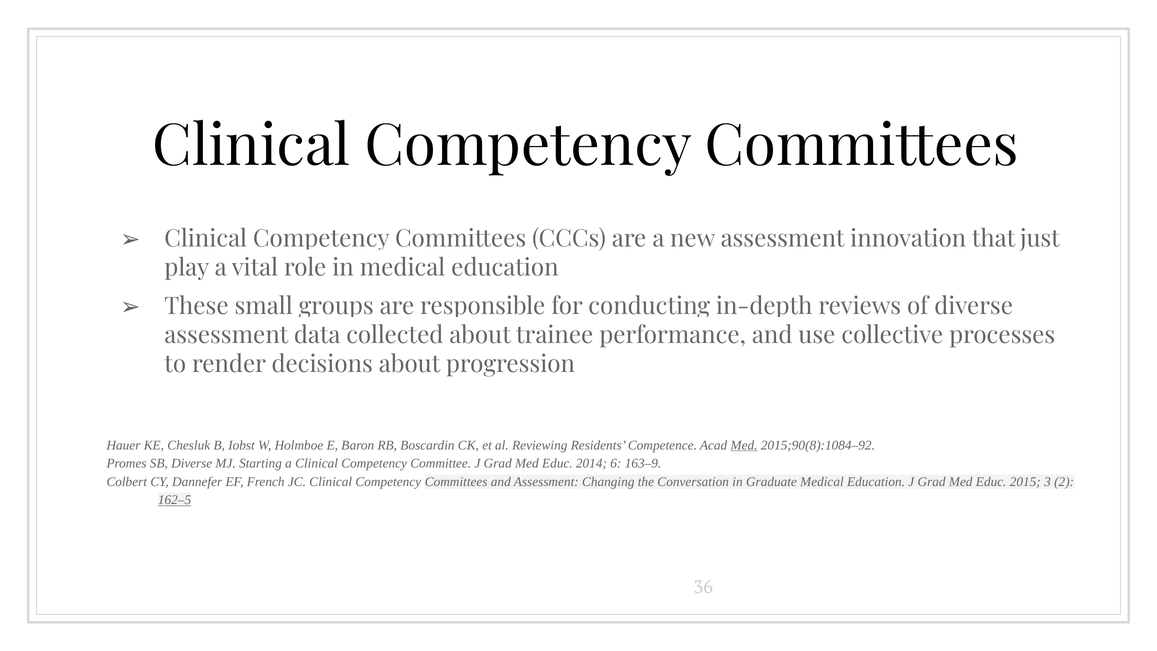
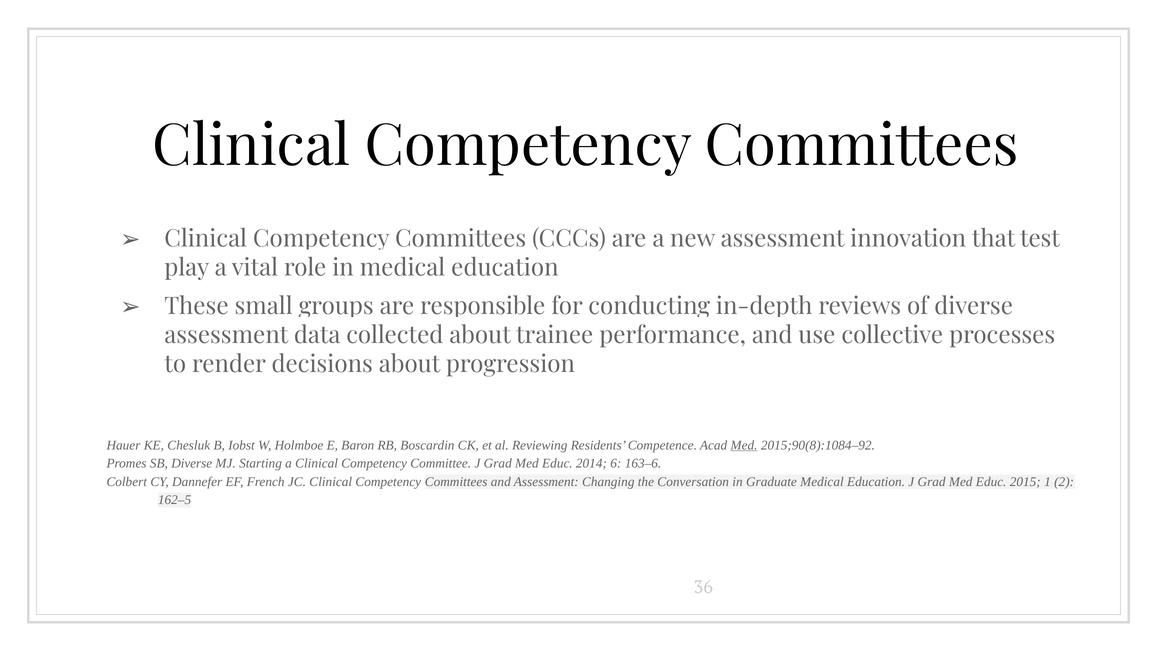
just: just -> test (1040, 239)
163–9: 163–9 -> 163–6 (643, 463)
3: 3 -> 1 (1047, 482)
162–5 underline: present -> none (175, 500)
